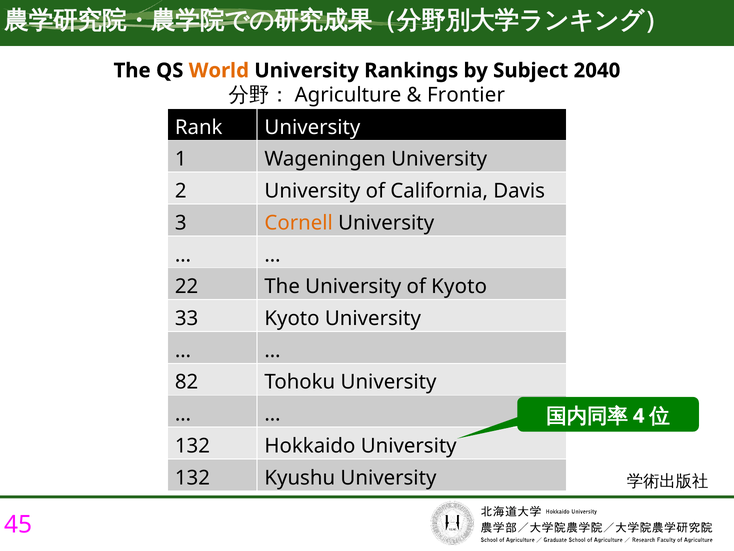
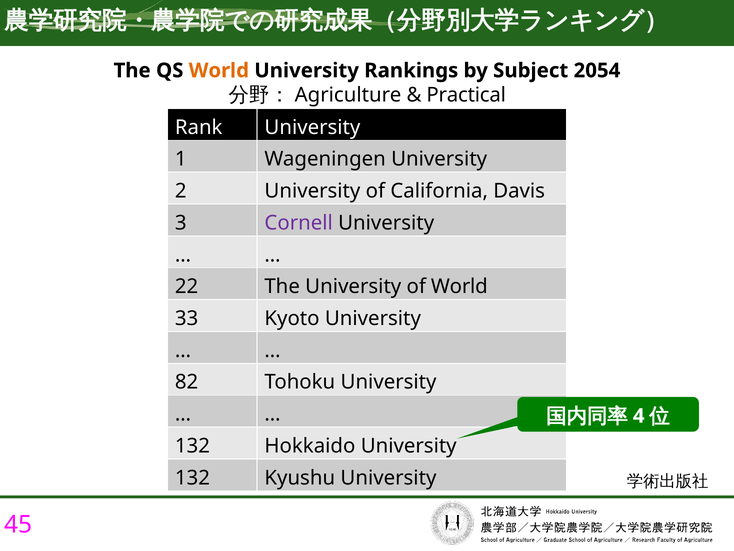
2040: 2040 -> 2054 (597, 70)
Frontier: Frontier -> Practical (466, 95)
Cornell colour: orange -> purple (299, 223)
of Kyoto: Kyoto -> World (459, 286)
